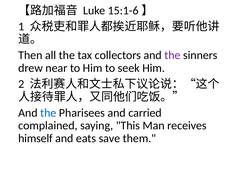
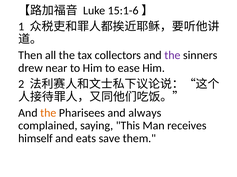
seek: seek -> ease (129, 68)
the colour: blue -> orange (48, 113)
carried: carried -> always (145, 113)
